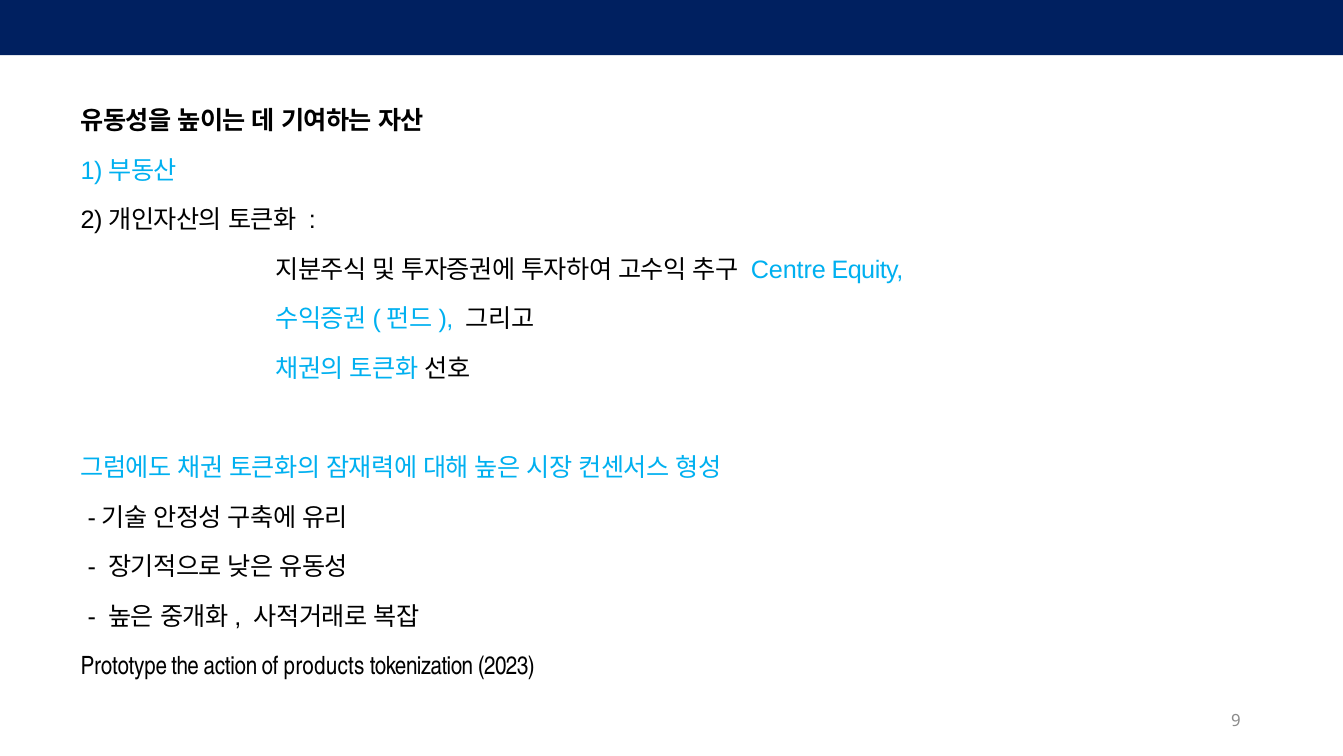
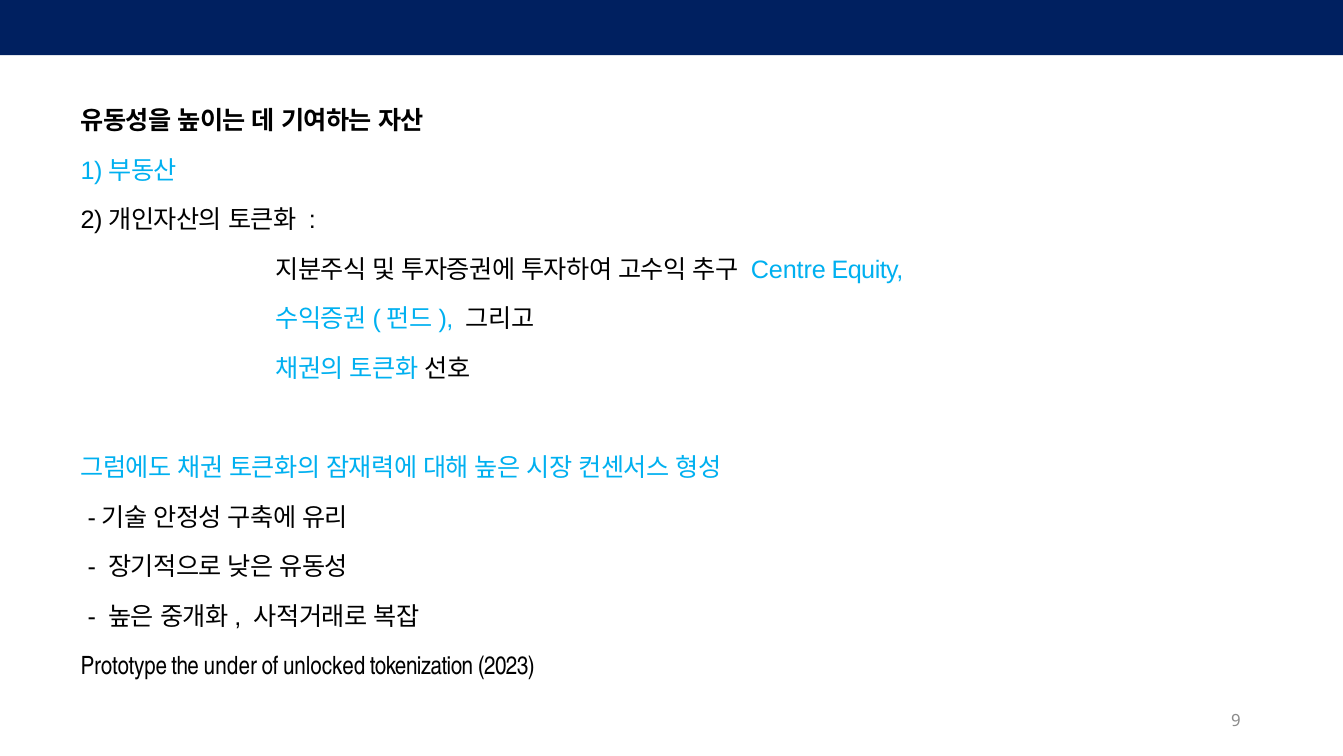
action: action -> under (230, 666)
products: products -> unlocked (324, 666)
